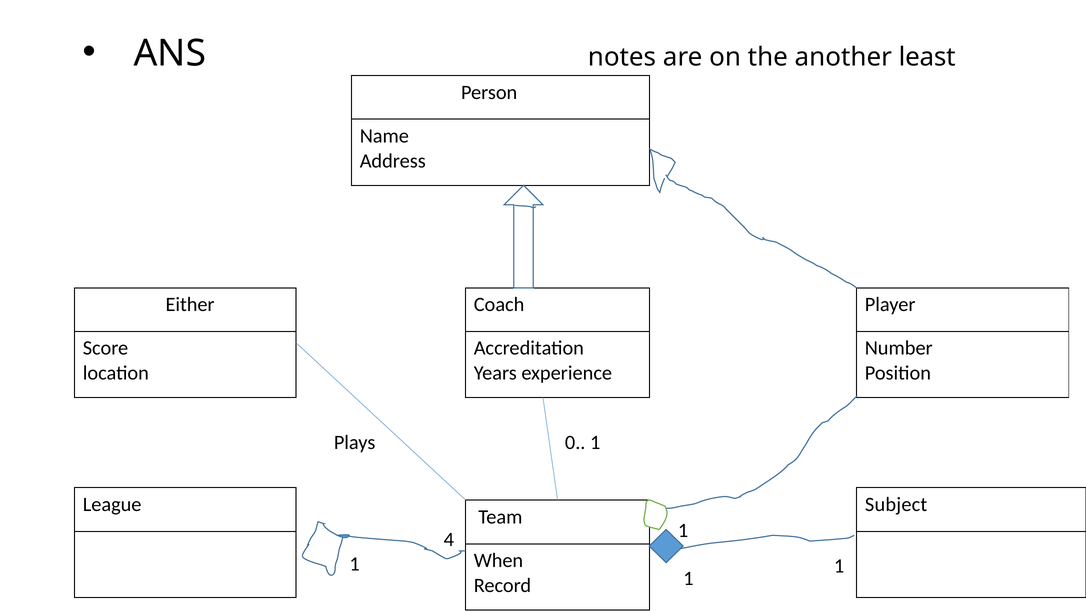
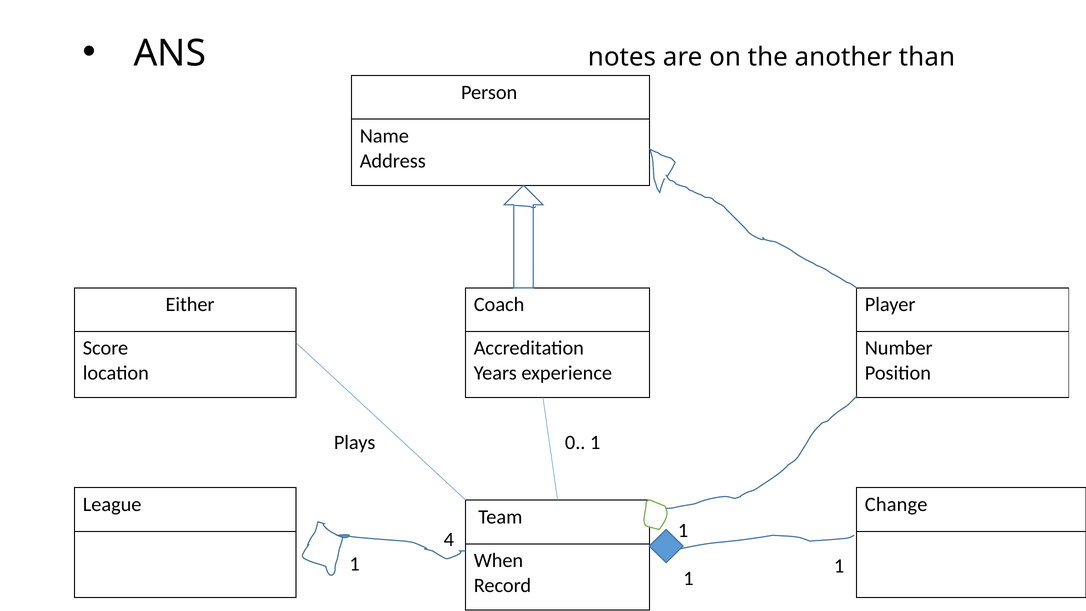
least: least -> than (927, 57)
Subject: Subject -> Change (896, 504)
